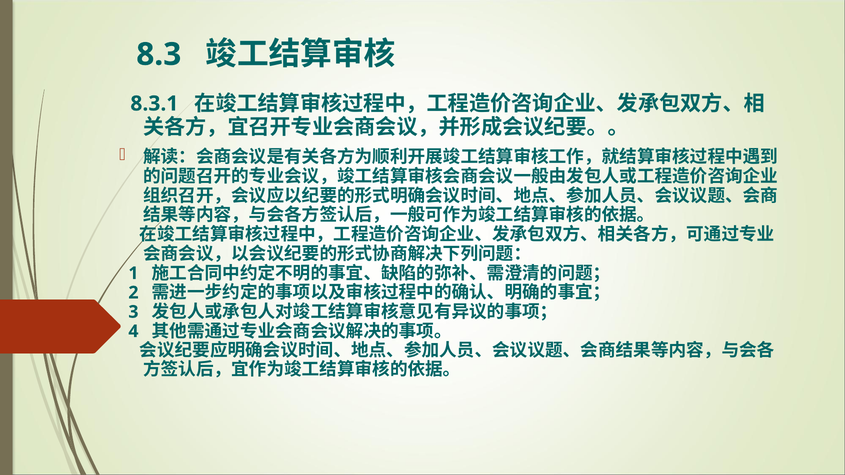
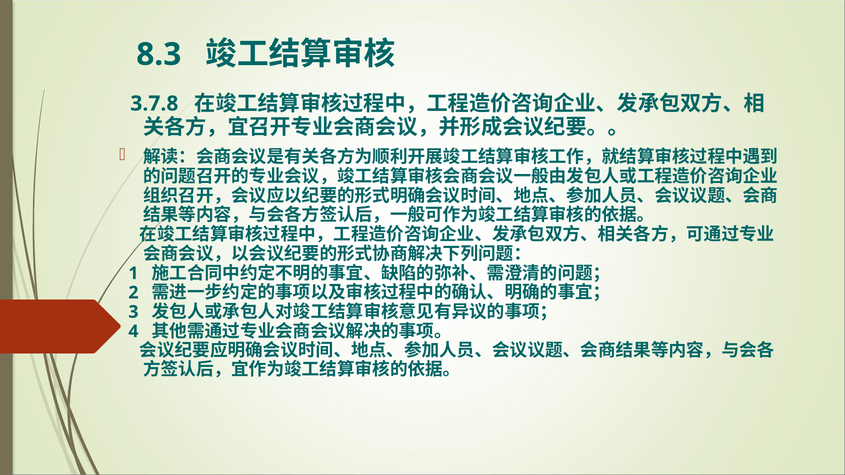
8.3.1: 8.3.1 -> 3.7.8 (154, 104)
